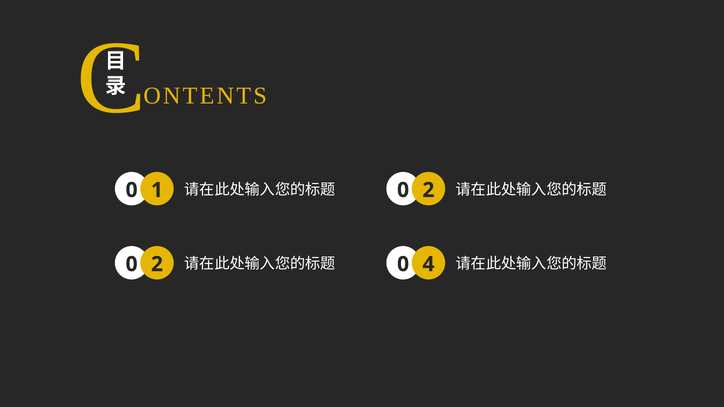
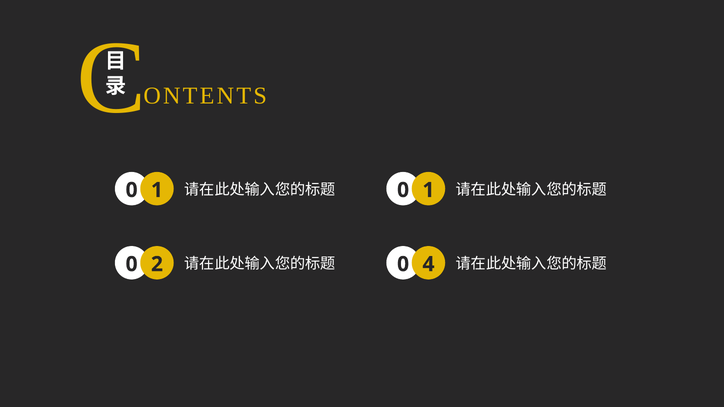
2: 2 -> 1 (428, 190)
